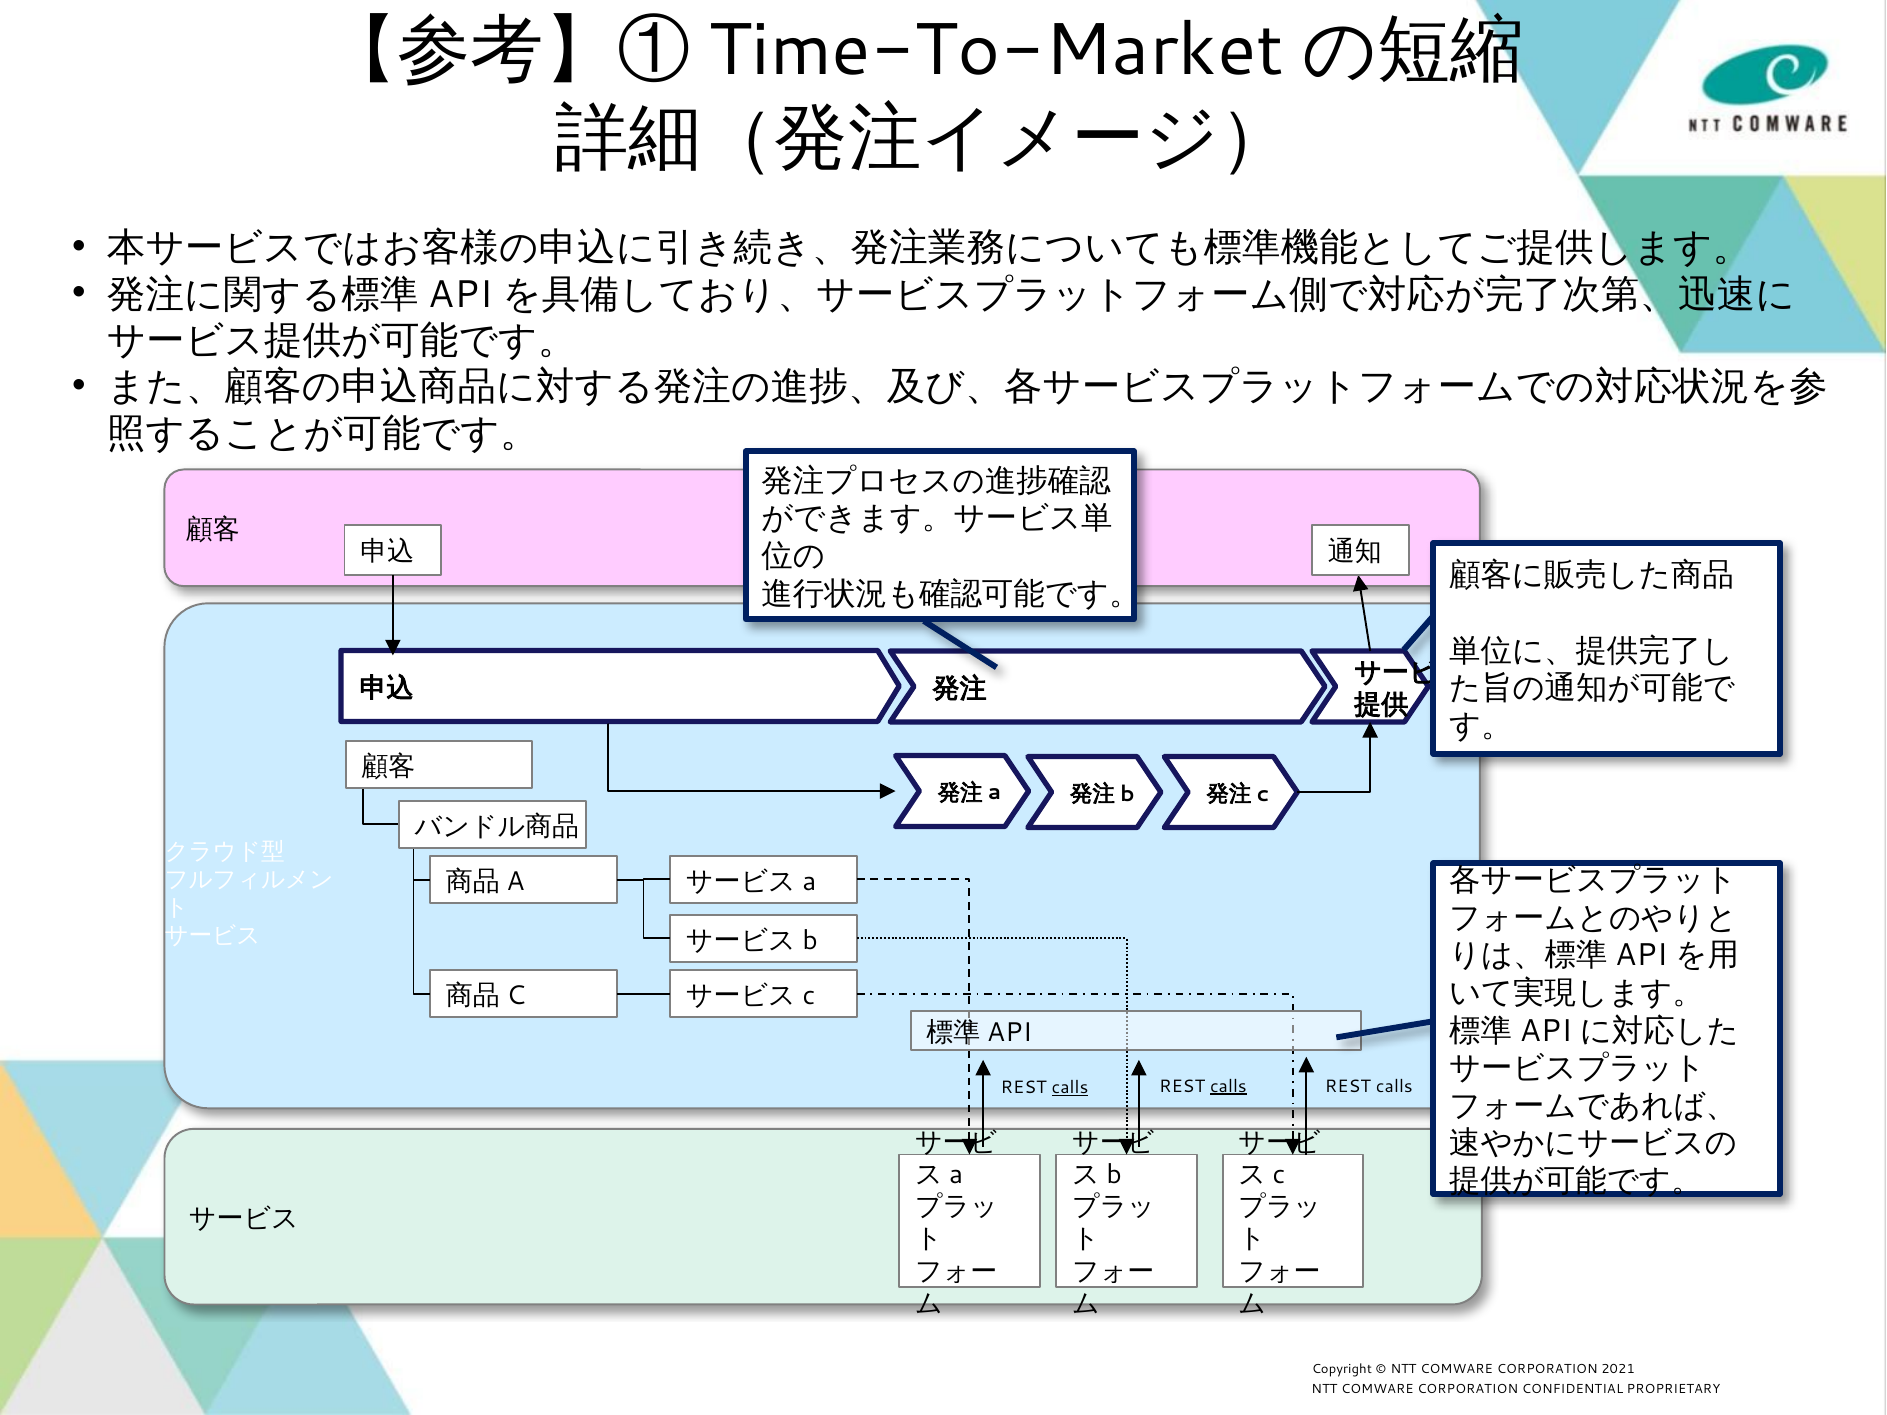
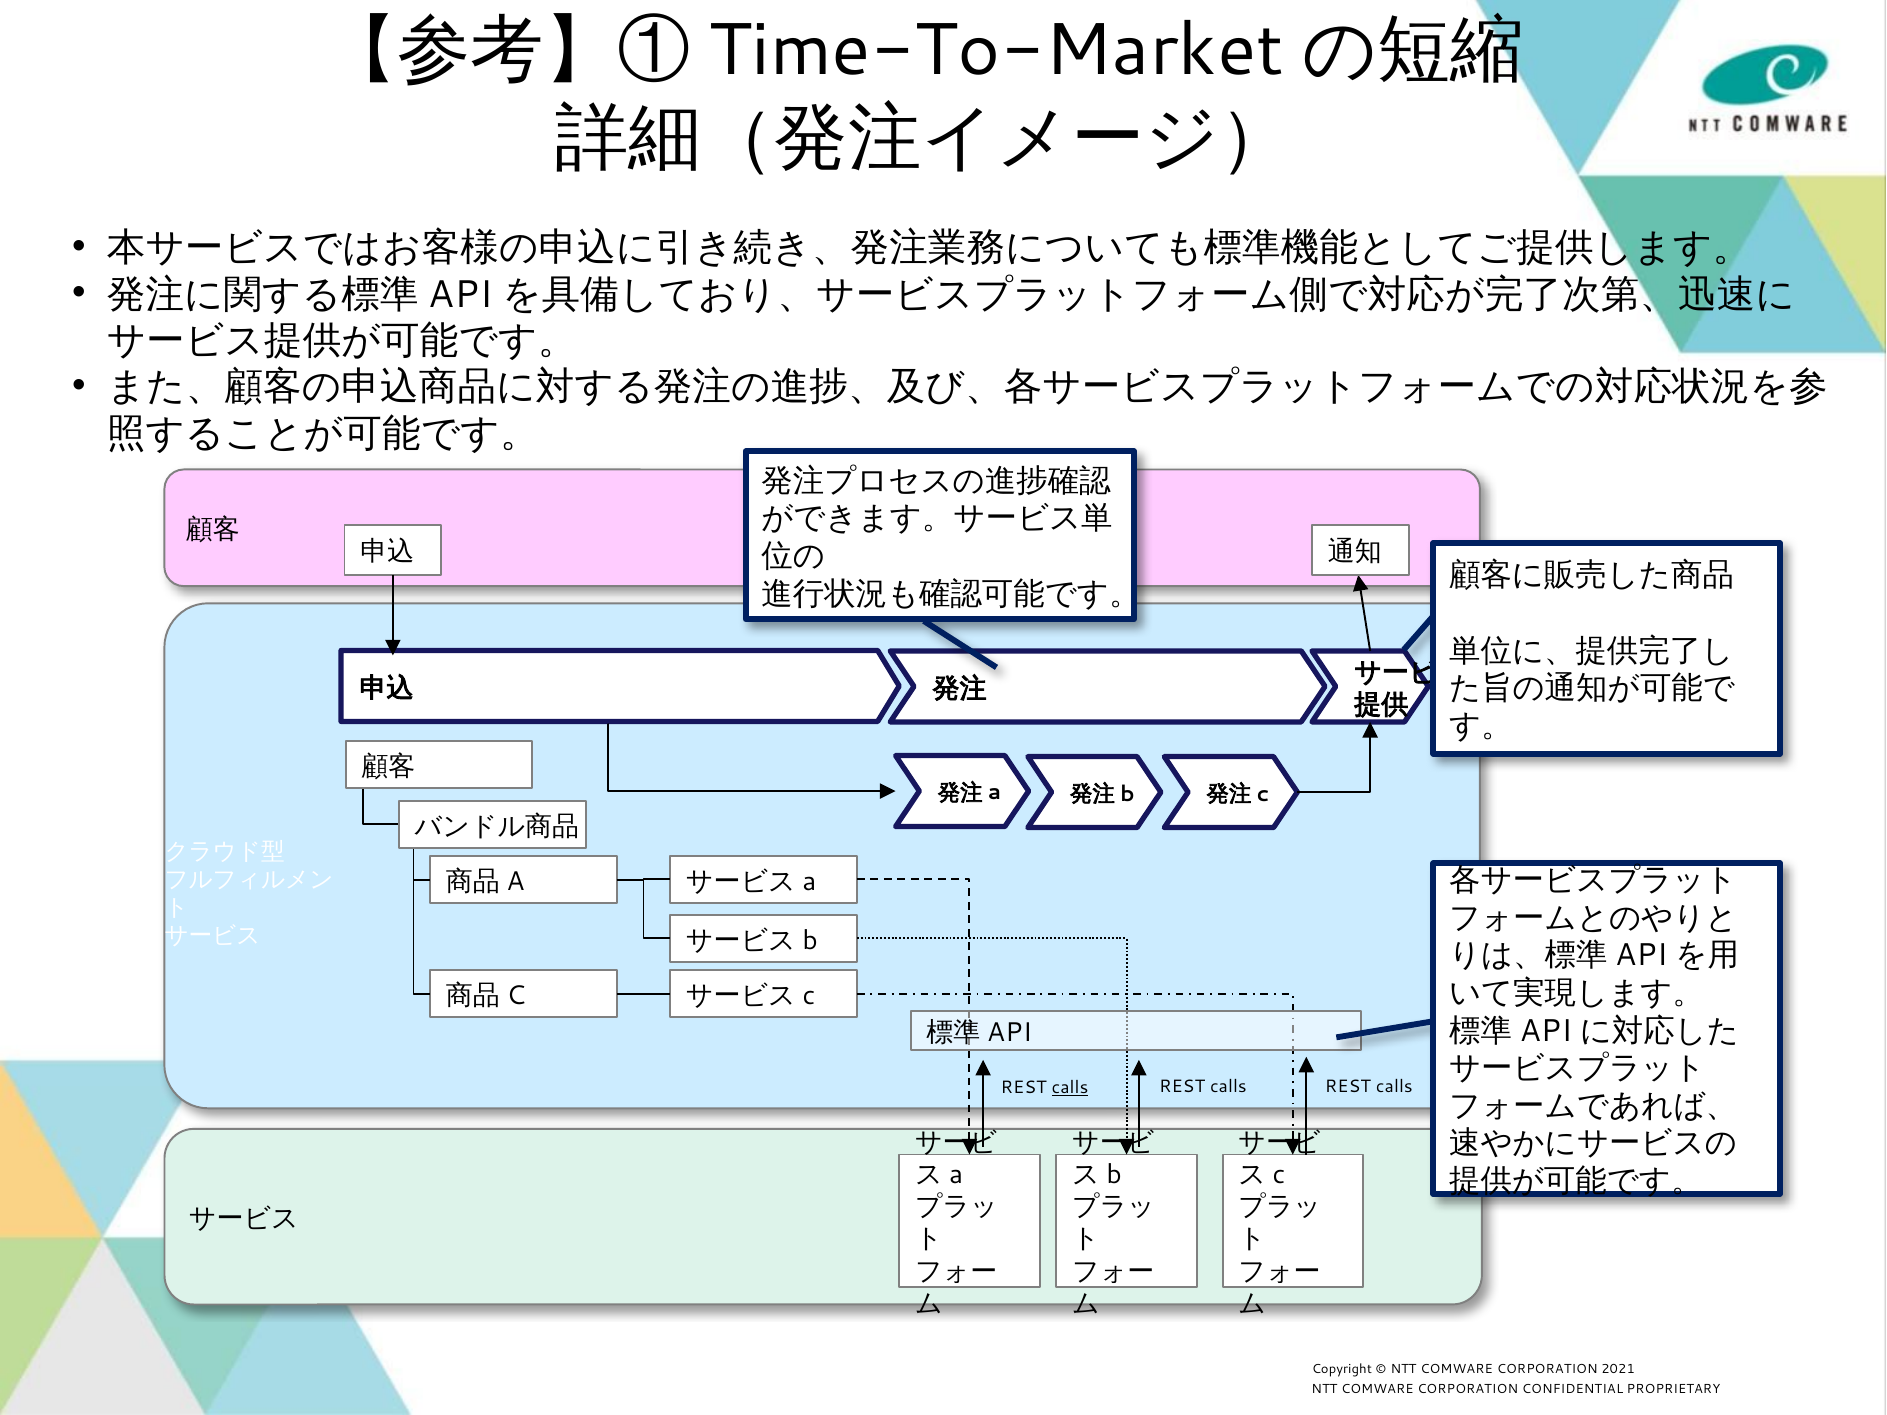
calls underline: present -> none (1228, 1086)
